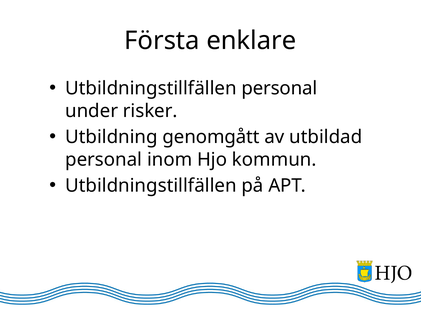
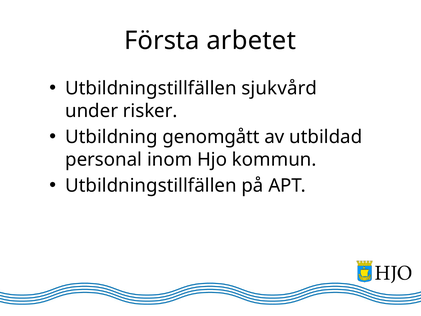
enklare: enklare -> arbetet (251, 41)
Utbildningstillfällen personal: personal -> sjukvård (279, 88)
